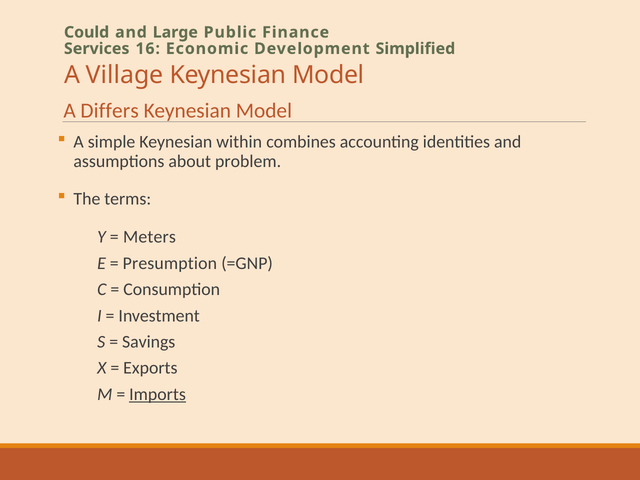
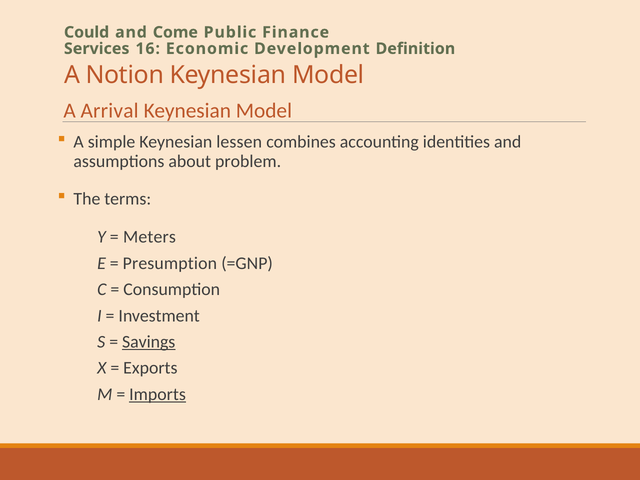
Large: Large -> Come (175, 32)
Simplified: Simplified -> Definition (415, 49)
Village: Village -> Notion (125, 75)
Differs: Differs -> Arrival (110, 111)
within: within -> lessen (239, 142)
Savings underline: none -> present (149, 342)
